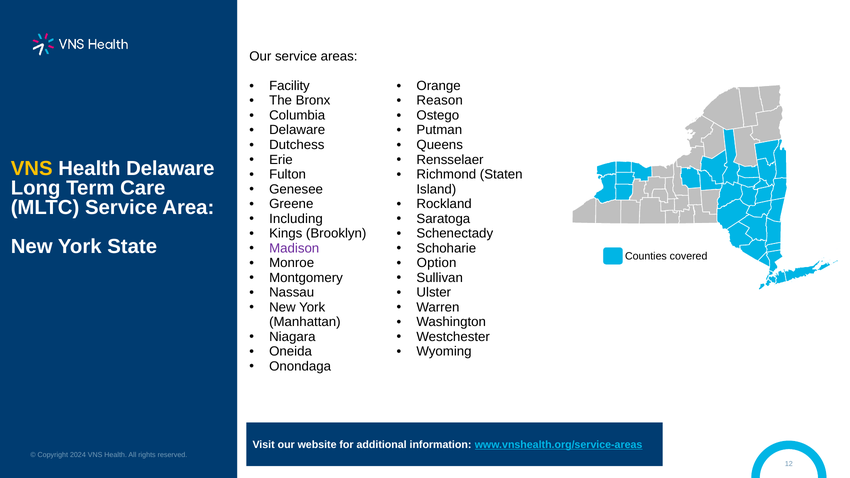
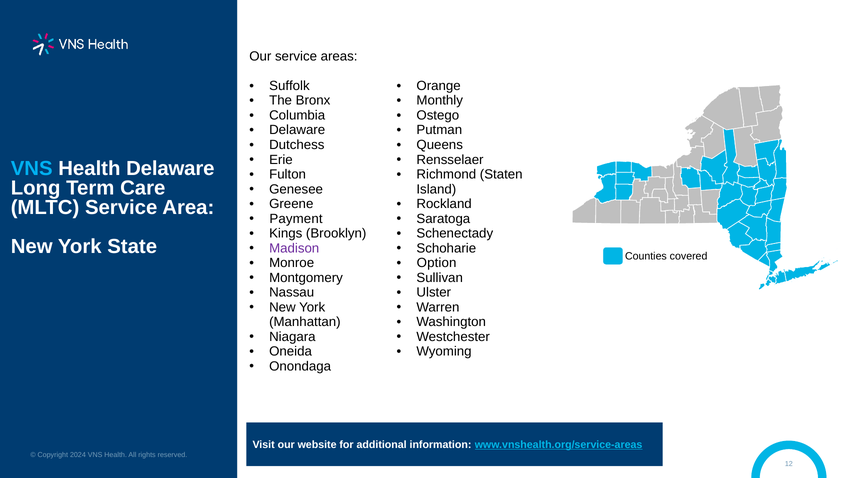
Facility: Facility -> Suffolk (289, 86)
Reason: Reason -> Monthly (440, 101)
VNS colour: yellow -> light blue (32, 168)
Including: Including -> Payment (296, 219)
